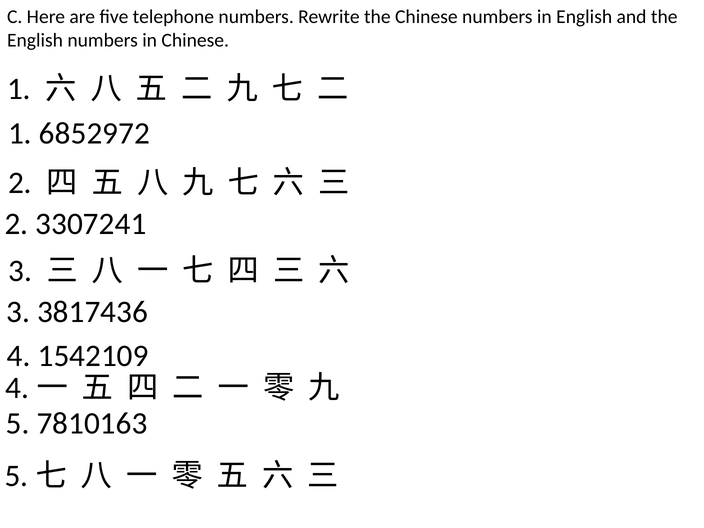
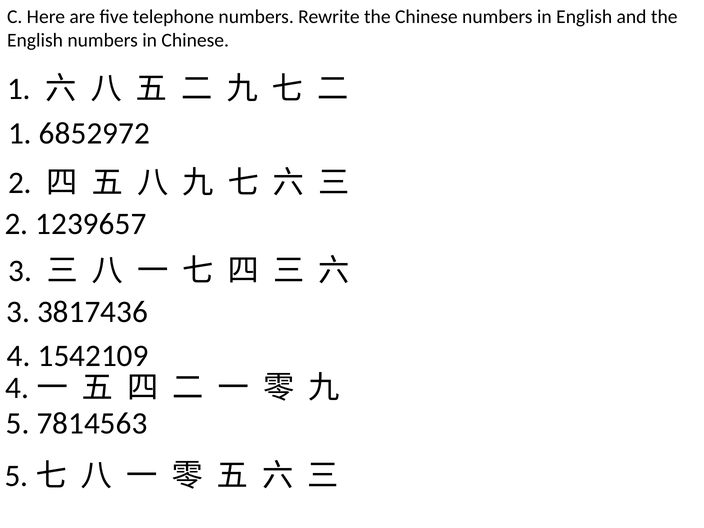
3307241: 3307241 -> 1239657 (91, 224)
7810163: 7810163 -> 7814563 (92, 423)
